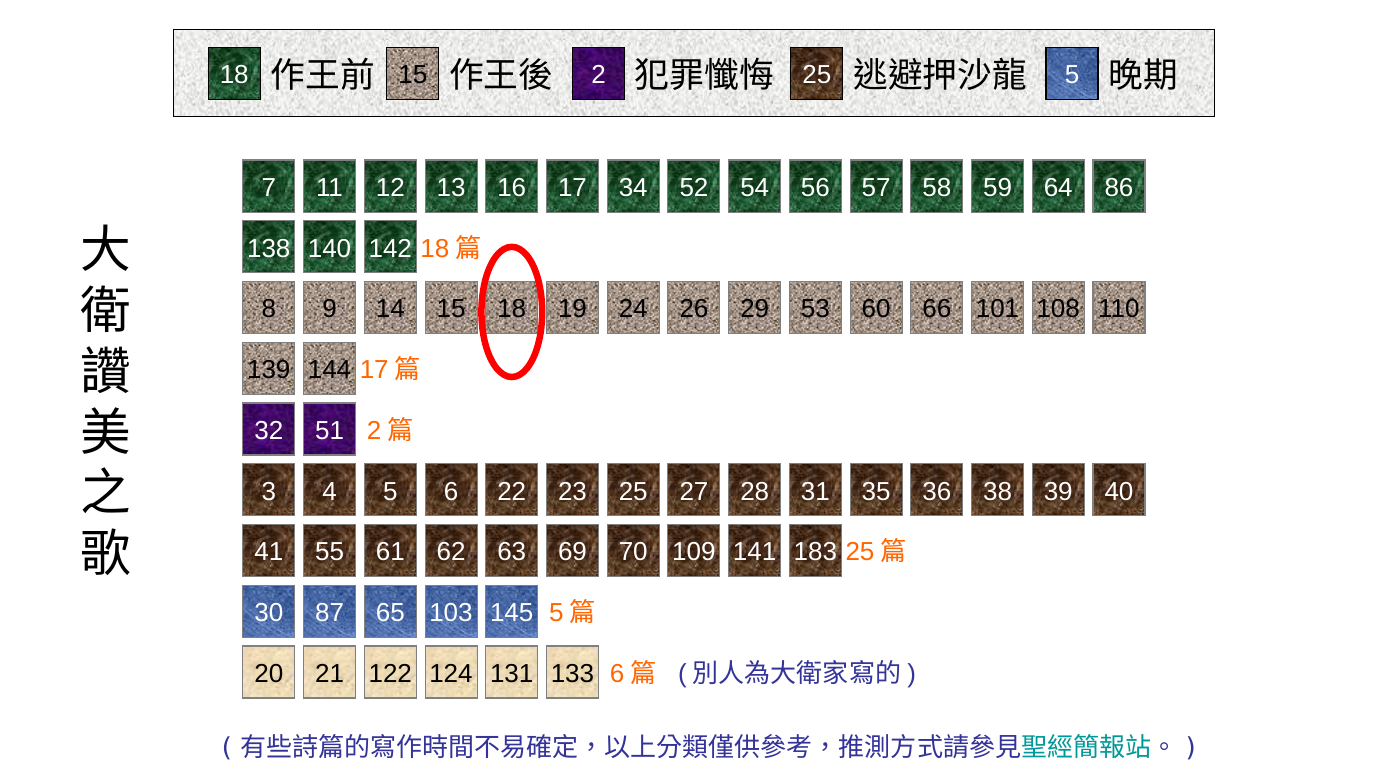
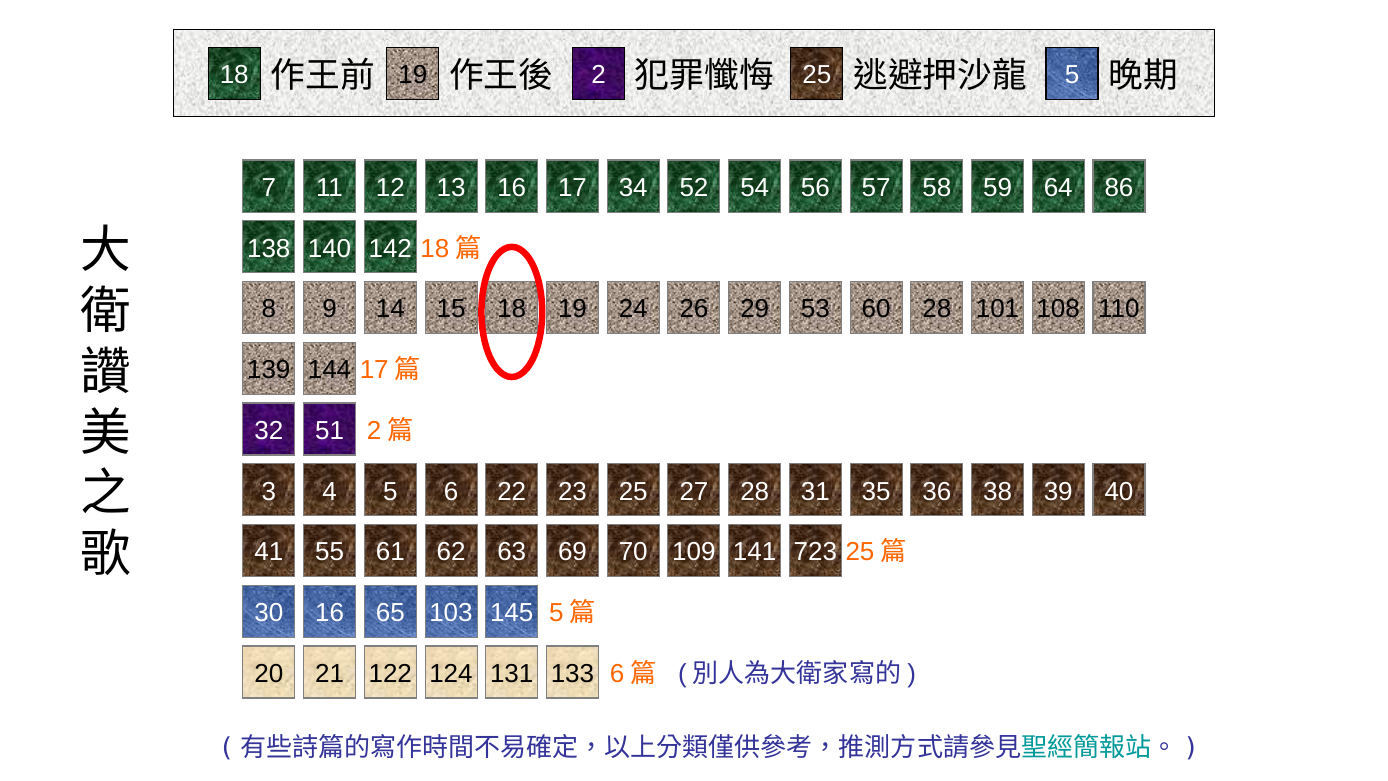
15: 15 -> 19 (413, 75)
60 66: 66 -> 28 (937, 309)
183: 183 -> 723 (815, 552)
30 87: 87 -> 16 (330, 613)
